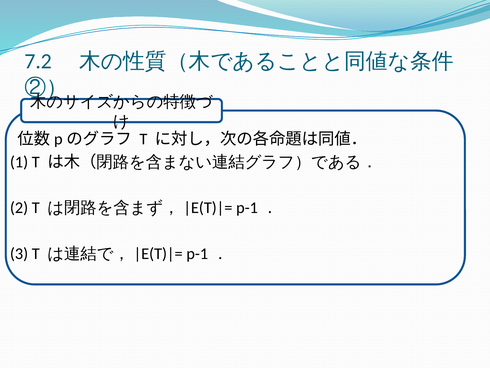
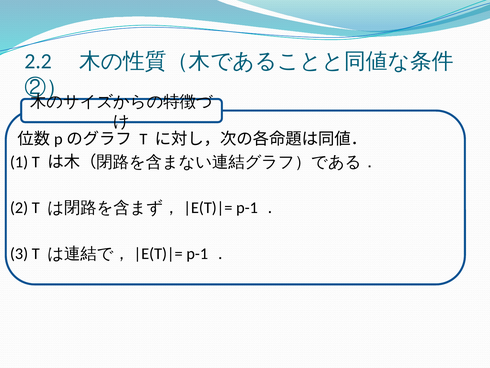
7.2: 7.2 -> 2.2 (38, 61)
